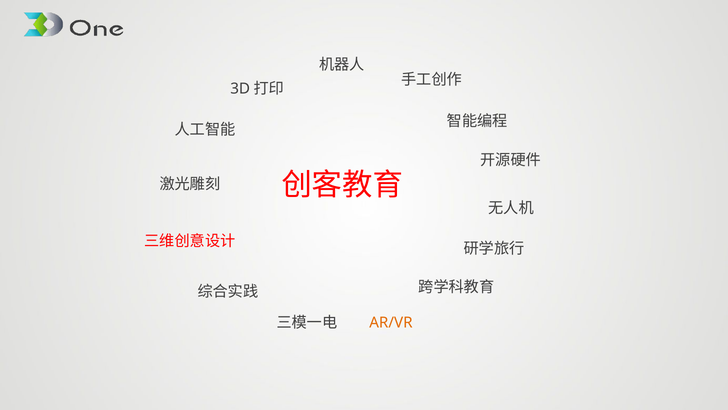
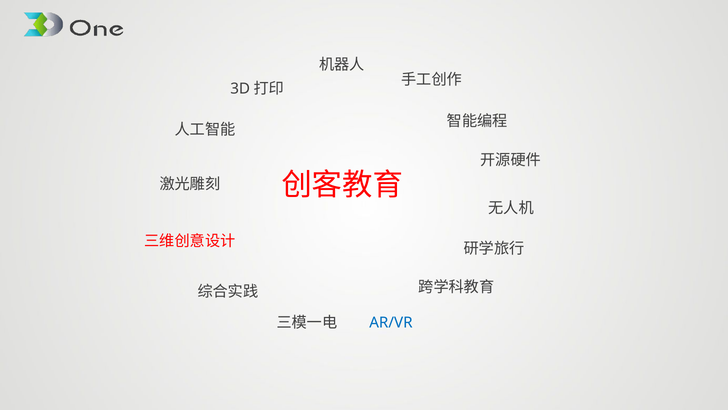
AR/VR colour: orange -> blue (391, 322)
